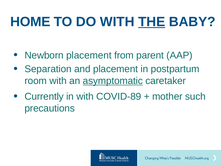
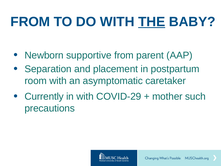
HOME: HOME -> FROM (30, 22)
Newborn placement: placement -> supportive (89, 55)
asymptomatic underline: present -> none (113, 81)
COVID-89: COVID-89 -> COVID-29 (119, 96)
